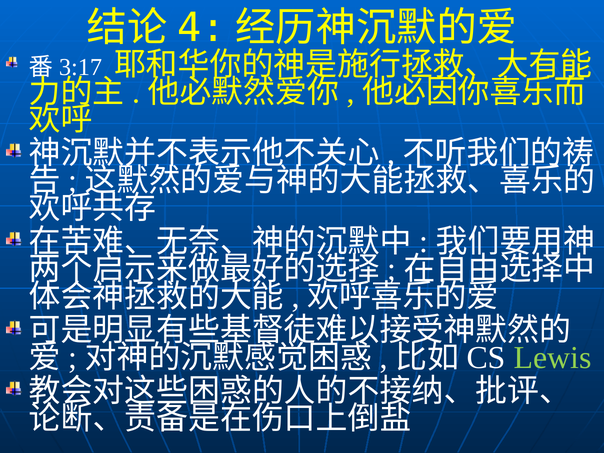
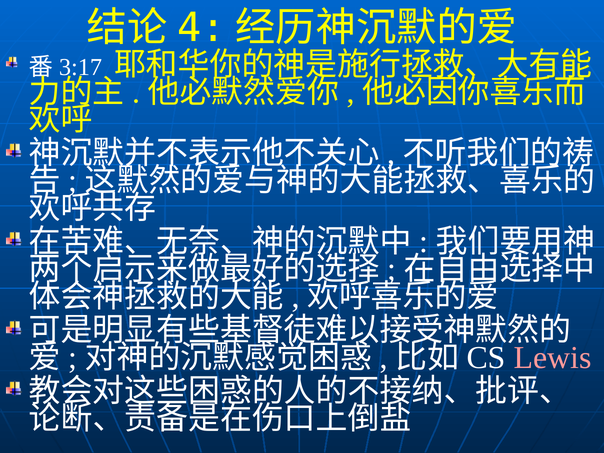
Lewis colour: light green -> pink (553, 358)
